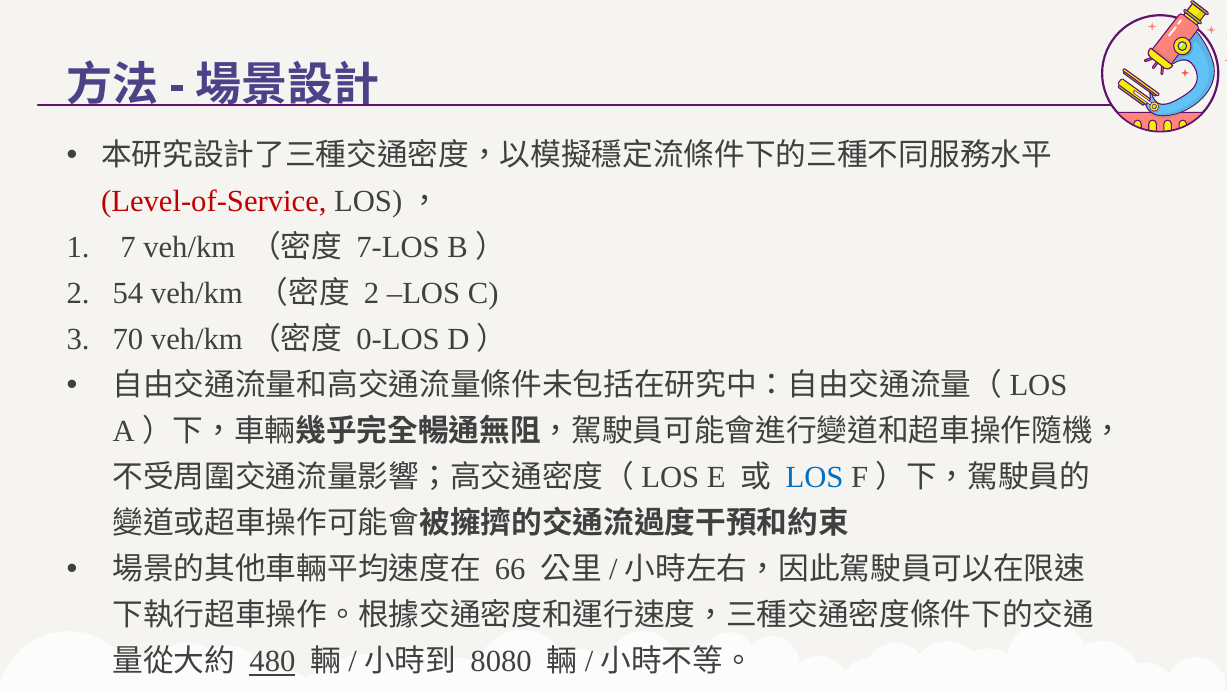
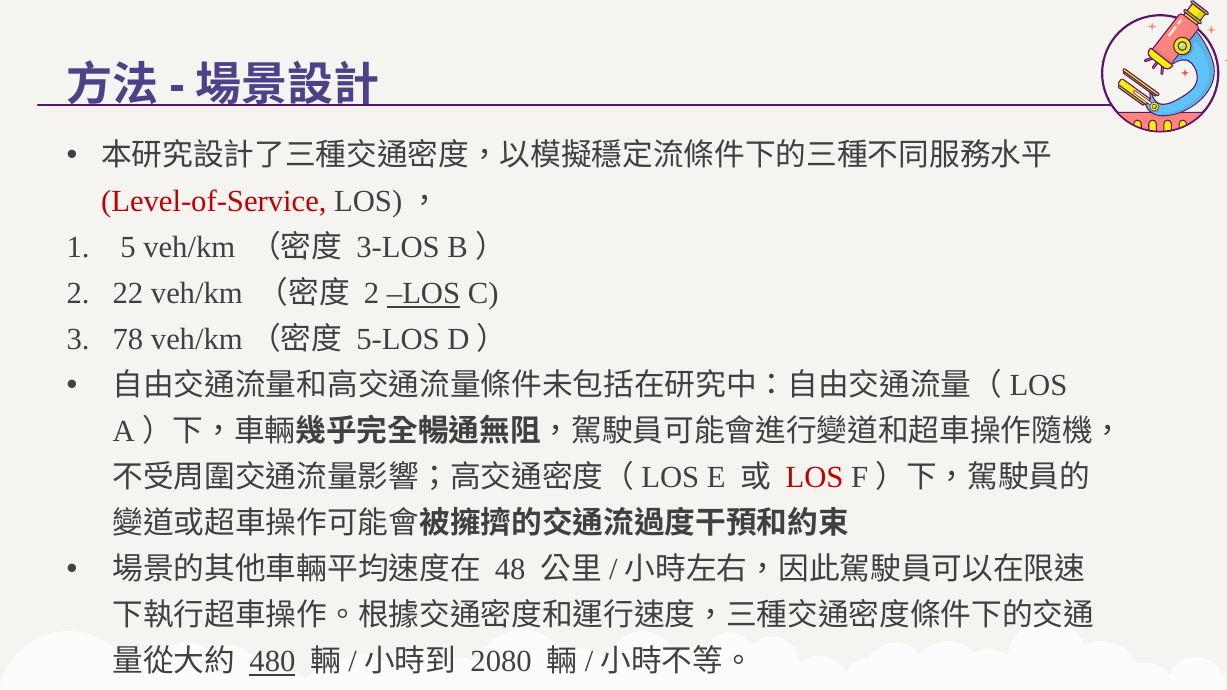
7: 7 -> 5 (128, 248)
7-LOS: 7-LOS -> 3-LOS (398, 248)
54: 54 -> 22 (128, 294)
LOS underline: none -> present (424, 294)
70: 70 -> 78 (128, 340)
0-LOS: 0-LOS -> 5-LOS (398, 340)
LOS colour: blue -> red (815, 478)
66: 66 -> 48 (510, 570)
8080: 8080 -> 2080 (501, 662)
